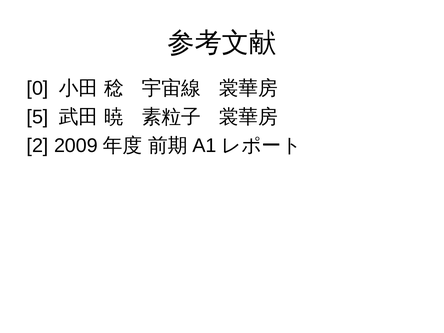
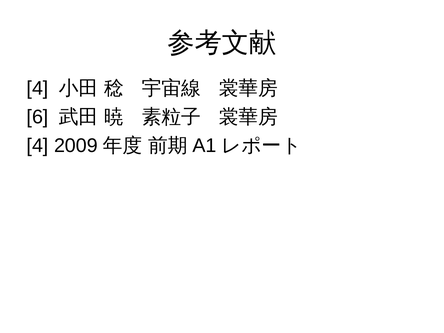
0: 0 -> 4 (38, 88)
5: 5 -> 6 (38, 117)
2: 2 -> 4 (38, 146)
